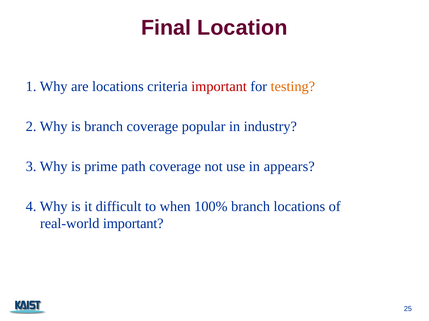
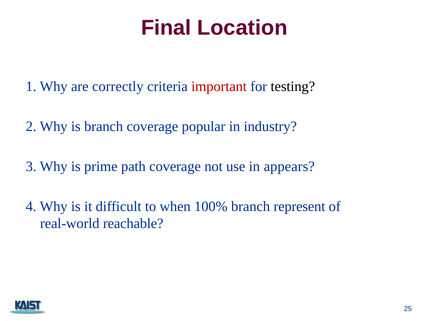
are locations: locations -> correctly (118, 87)
testing colour: orange -> black (293, 87)
branch locations: locations -> represent (299, 207)
real-world important: important -> reachable (133, 224)
